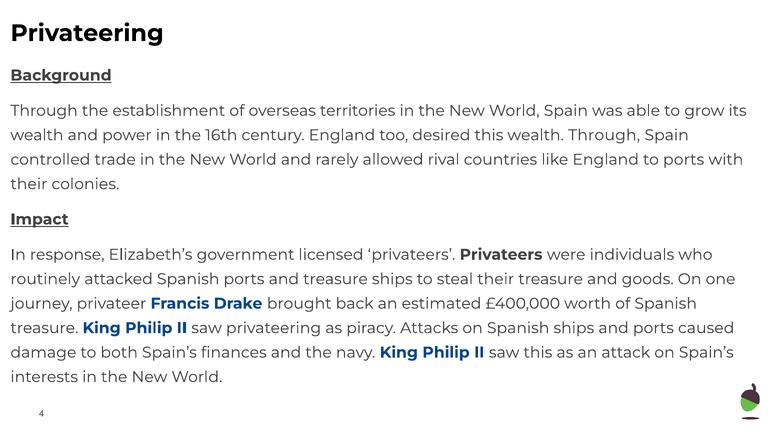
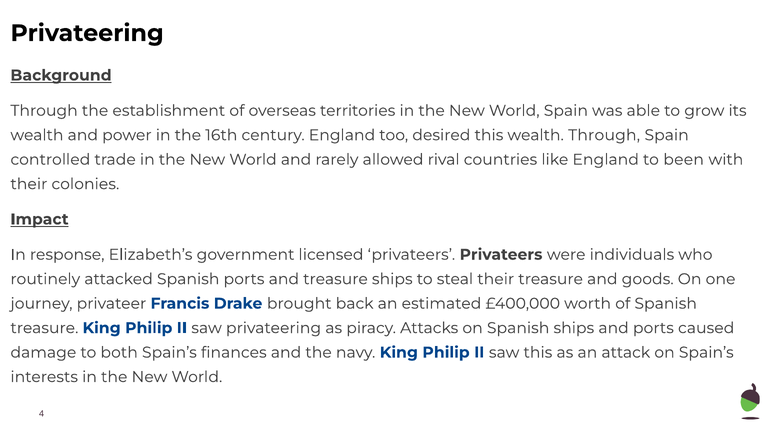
to ports: ports -> been (684, 159)
